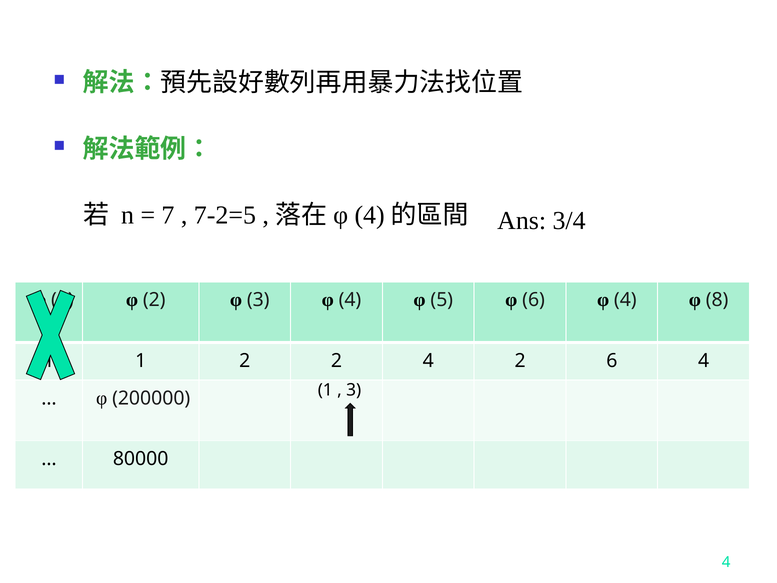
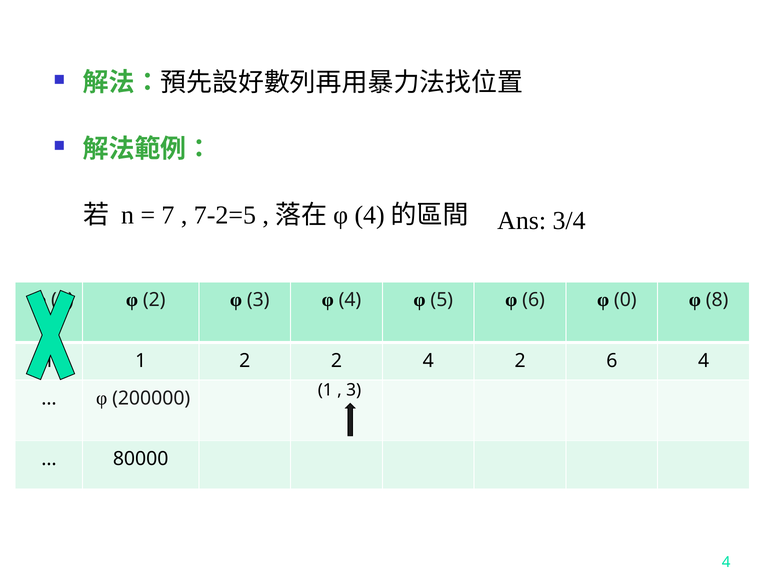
6 φ 4: 4 -> 0 (625, 300)
